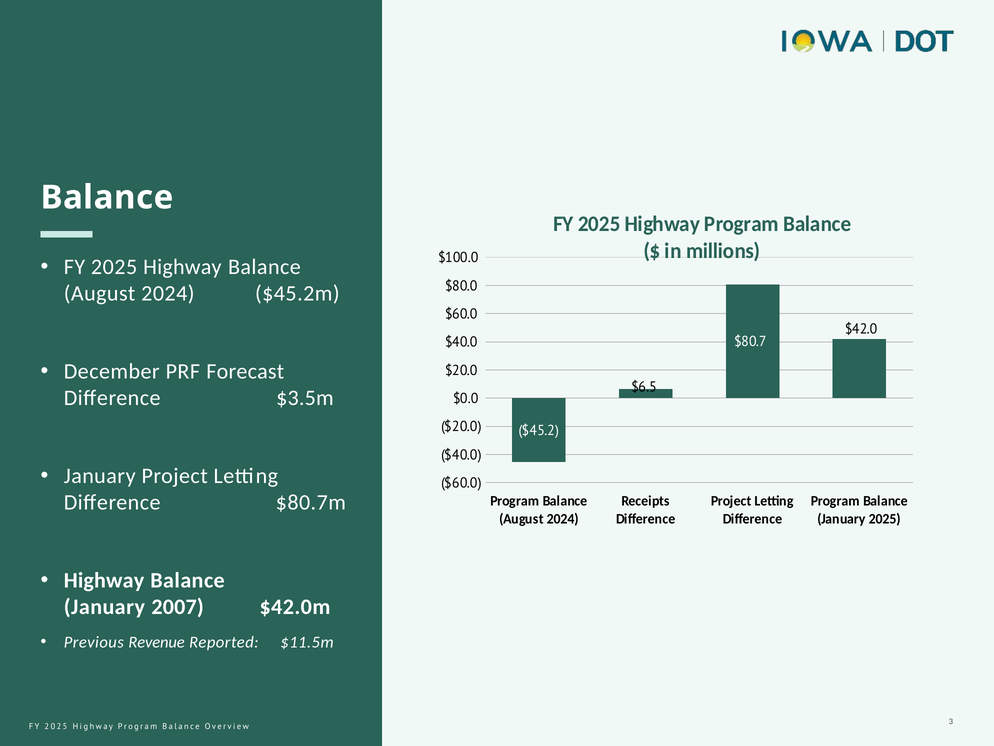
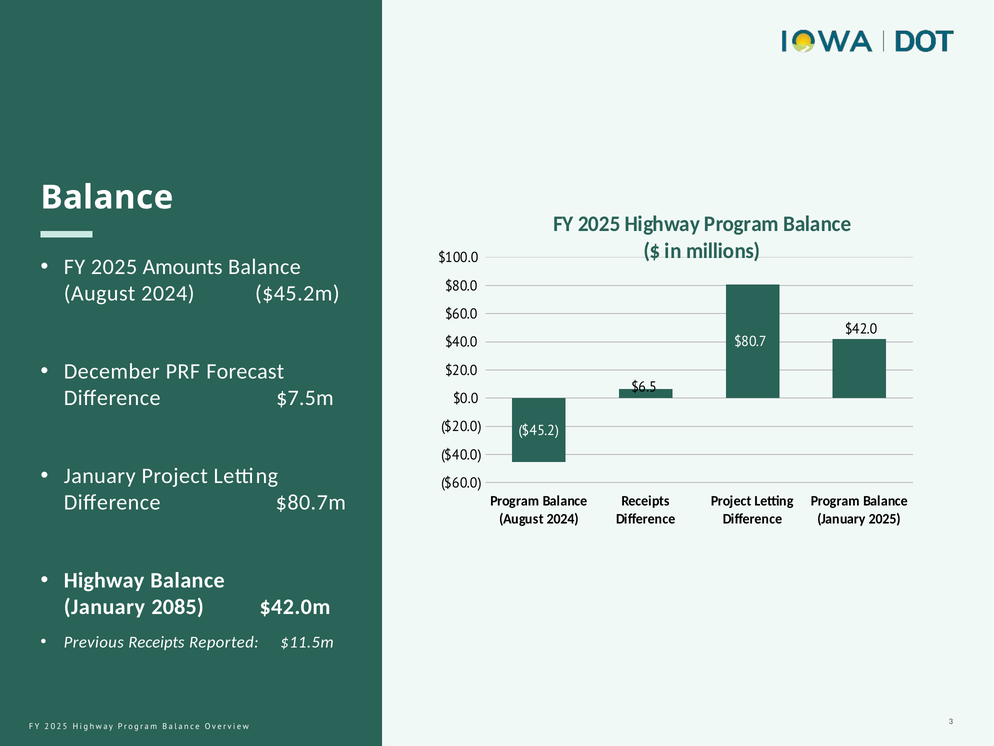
Highway: Highway -> Amounts (183, 267)
$3.5m: $3.5m -> $7.5m (305, 398)
2007: 2007 -> 2085 (178, 607)
Previous Revenue: Revenue -> Receipts (157, 642)
